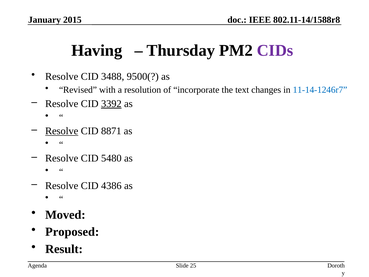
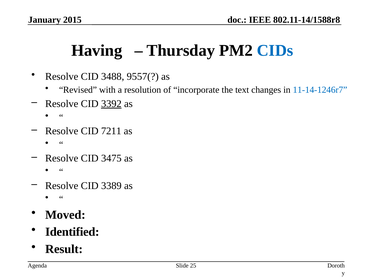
CIDs colour: purple -> blue (275, 50)
9500(: 9500( -> 9557( (143, 76)
Resolve underline: present -> none (62, 131)
8871: 8871 -> 7211 (111, 131)
5480: 5480 -> 3475 (111, 158)
4386: 4386 -> 3389 (111, 185)
Proposed: Proposed -> Identified (72, 232)
